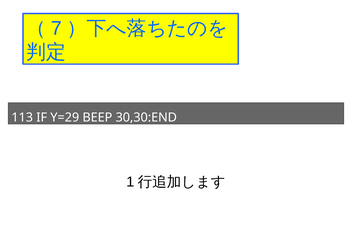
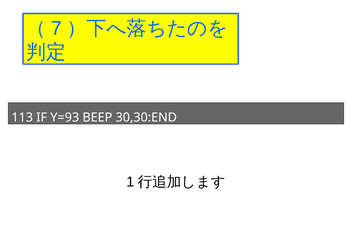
Y=29: Y=29 -> Y=93 (65, 118)
